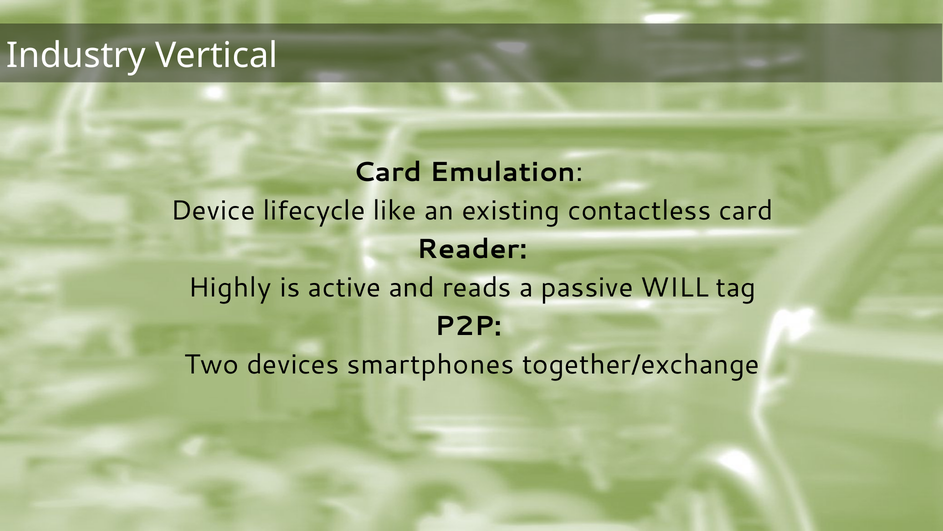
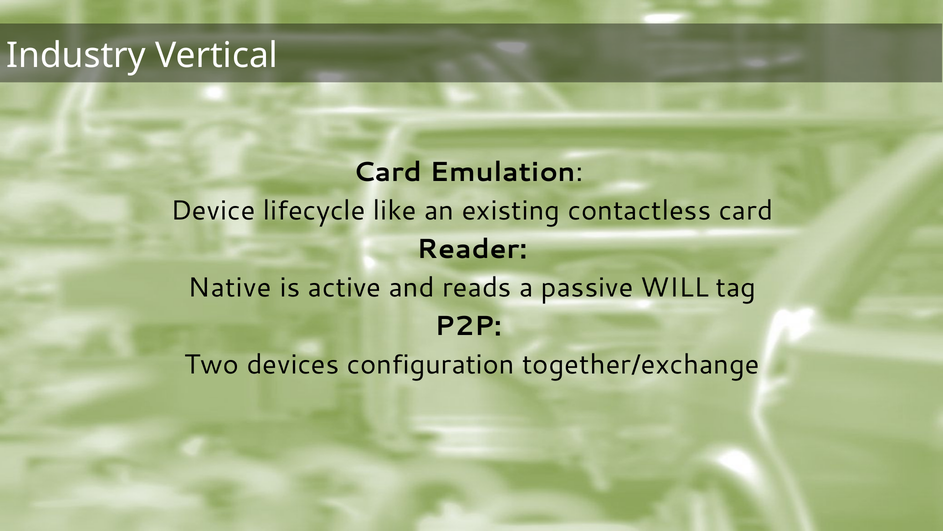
Highly: Highly -> Native (230, 287)
smartphones: smartphones -> configuration (431, 364)
